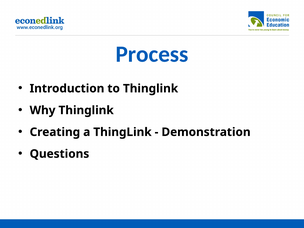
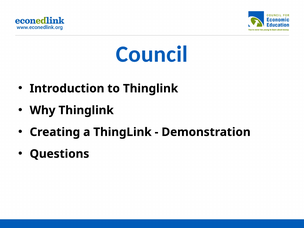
Process: Process -> Council (152, 54)
